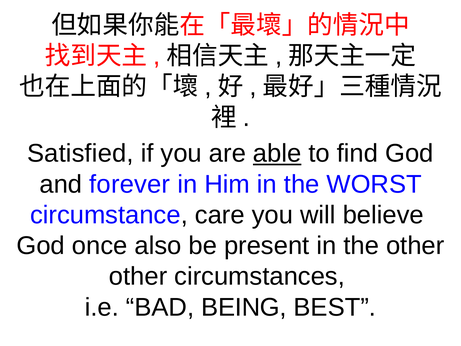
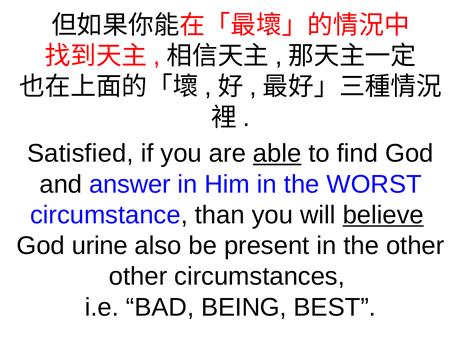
forever: forever -> answer (130, 184)
care: care -> than (220, 215)
believe underline: none -> present (383, 215)
once: once -> urine (100, 246)
